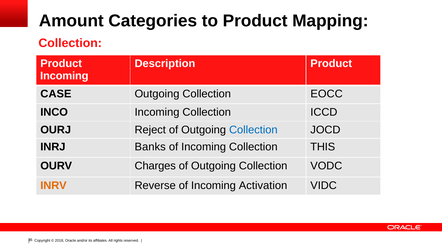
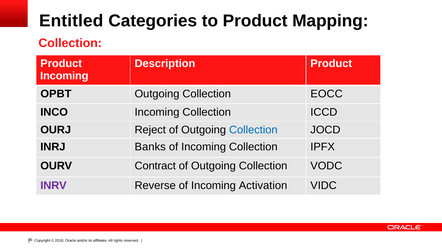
Amount: Amount -> Entitled (71, 21)
CASE: CASE -> OPBT (56, 94)
THIS: THIS -> IPFX (323, 147)
Charges: Charges -> Contract (155, 166)
INRV colour: orange -> purple (53, 186)
